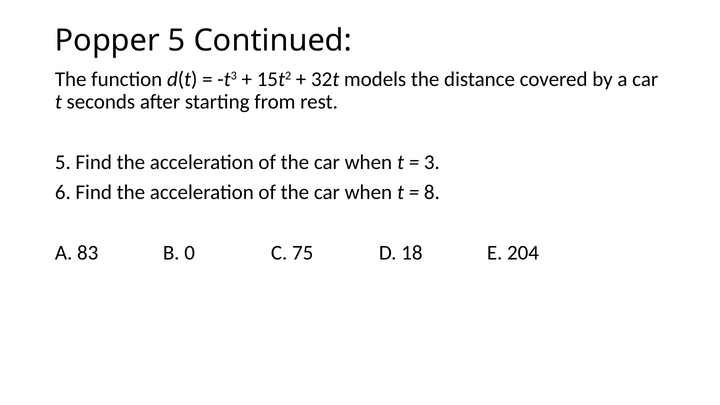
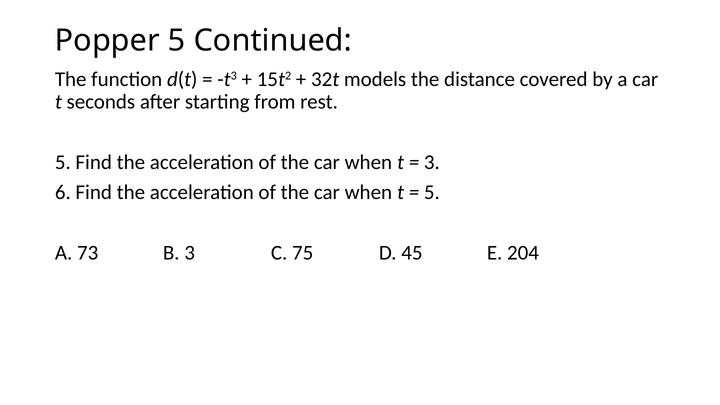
8: 8 -> 5 (432, 192)
83: 83 -> 73 (88, 253)
B 0: 0 -> 3 (190, 253)
18: 18 -> 45 (412, 253)
